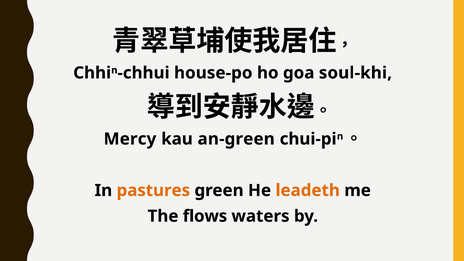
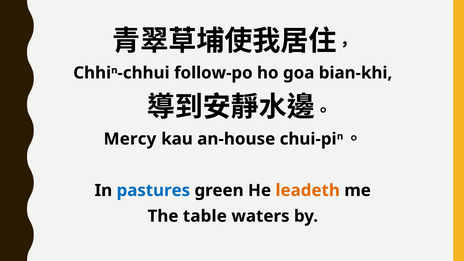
house-po: house-po -> follow-po (213, 73)
soul-khi: soul-khi -> bian-khi (356, 73)
an-green: an-green -> an-house (236, 139)
pastures colour: orange -> blue (153, 190)
flows: flows -> table (205, 216)
